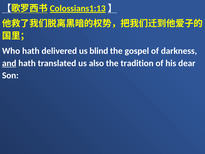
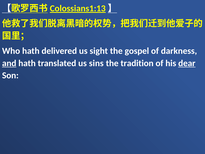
blind: blind -> sight (99, 51)
also: also -> sins (96, 63)
dear underline: none -> present (187, 63)
